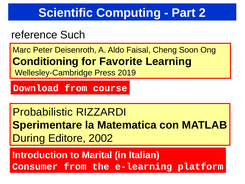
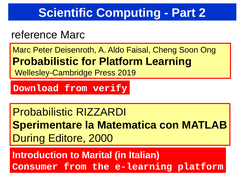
reference Such: Such -> Marc (73, 35)
Conditioning: Conditioning -> Probabilistic (46, 61)
for Favorite: Favorite -> Platform (121, 61)
course: course -> verify (110, 88)
2002: 2002 -> 2000 (101, 138)
